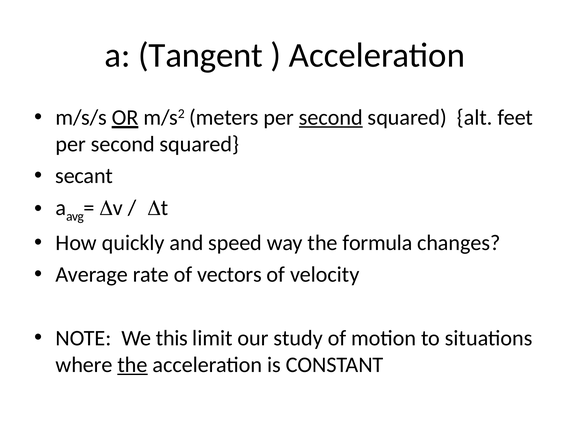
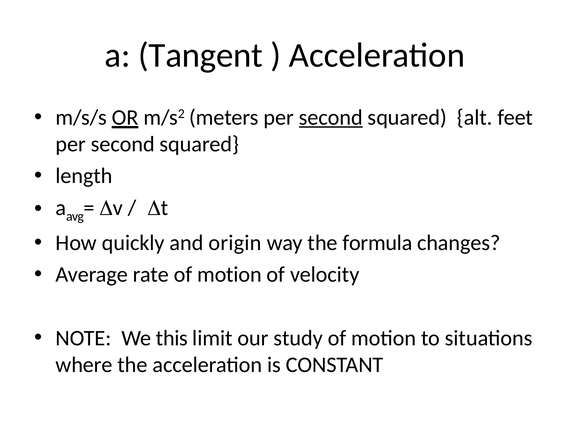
secant: secant -> length (84, 176)
speed: speed -> origin (235, 243)
rate of vectors: vectors -> motion (229, 274)
the underline: present -> none (132, 364)
